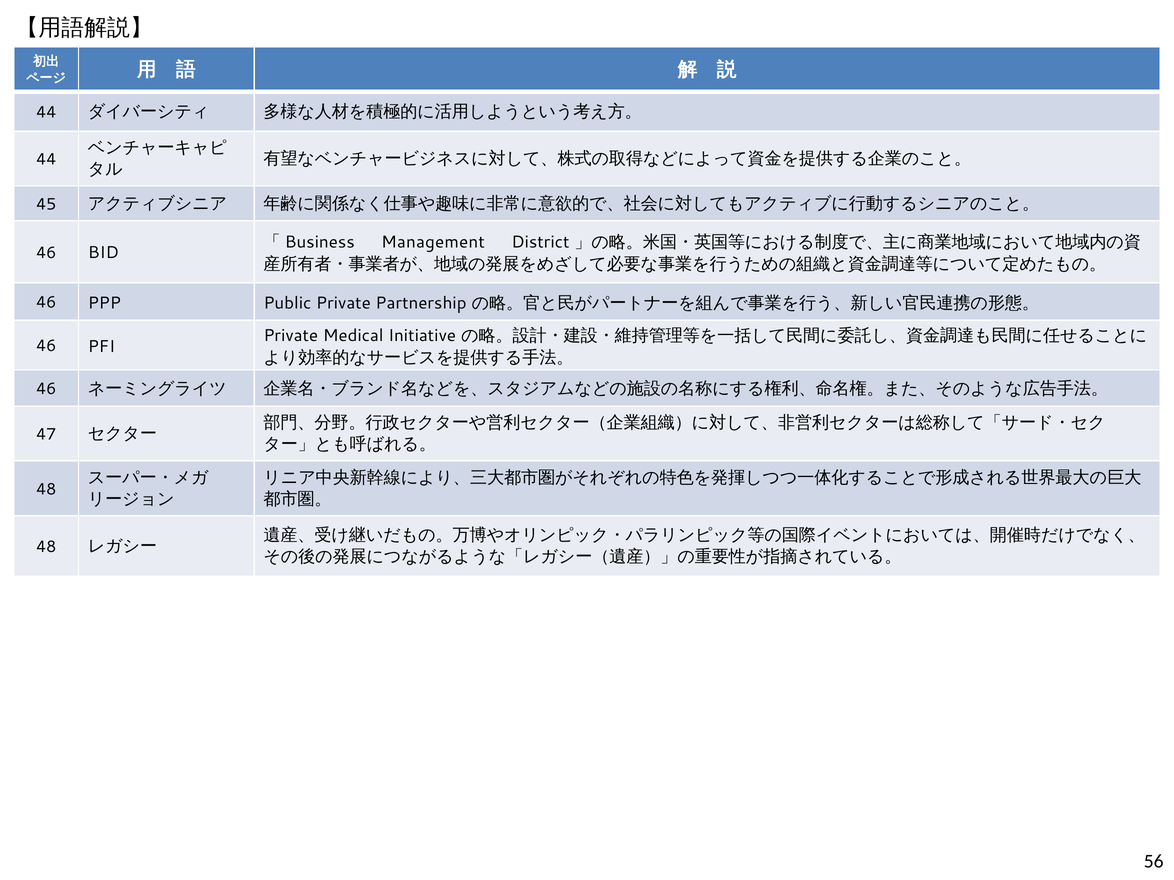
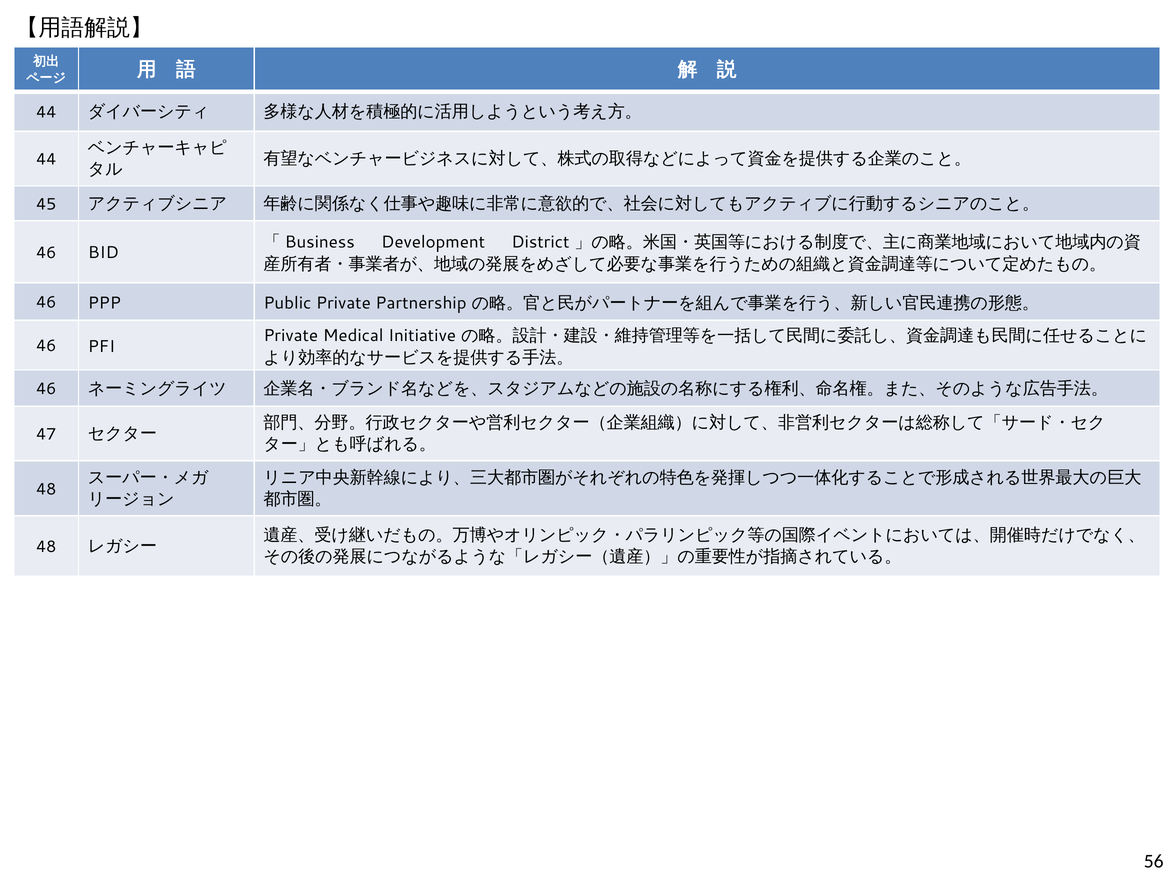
Management: Management -> Development (433, 242)
